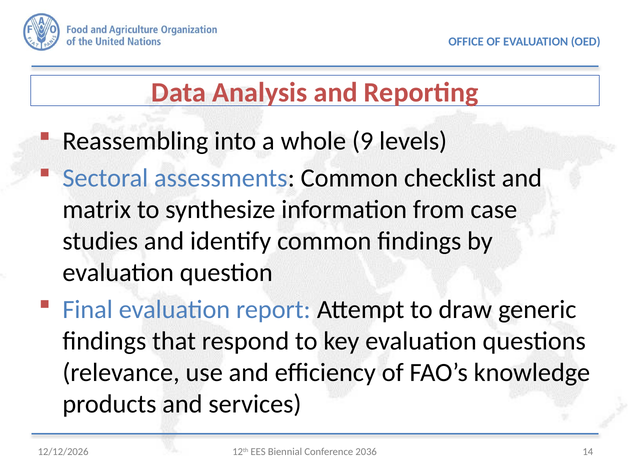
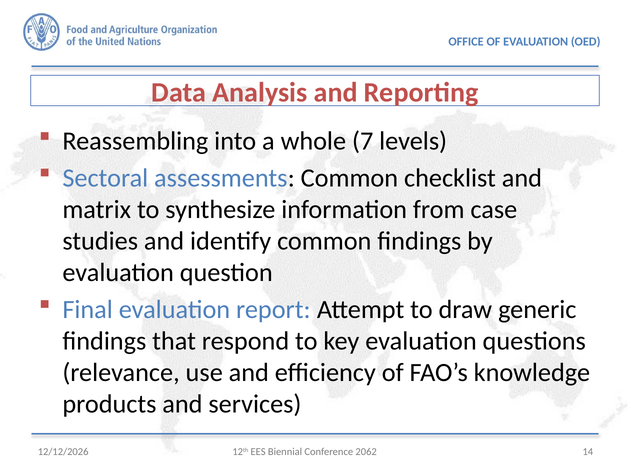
9: 9 -> 7 (363, 141)
2036: 2036 -> 2062 (366, 452)
